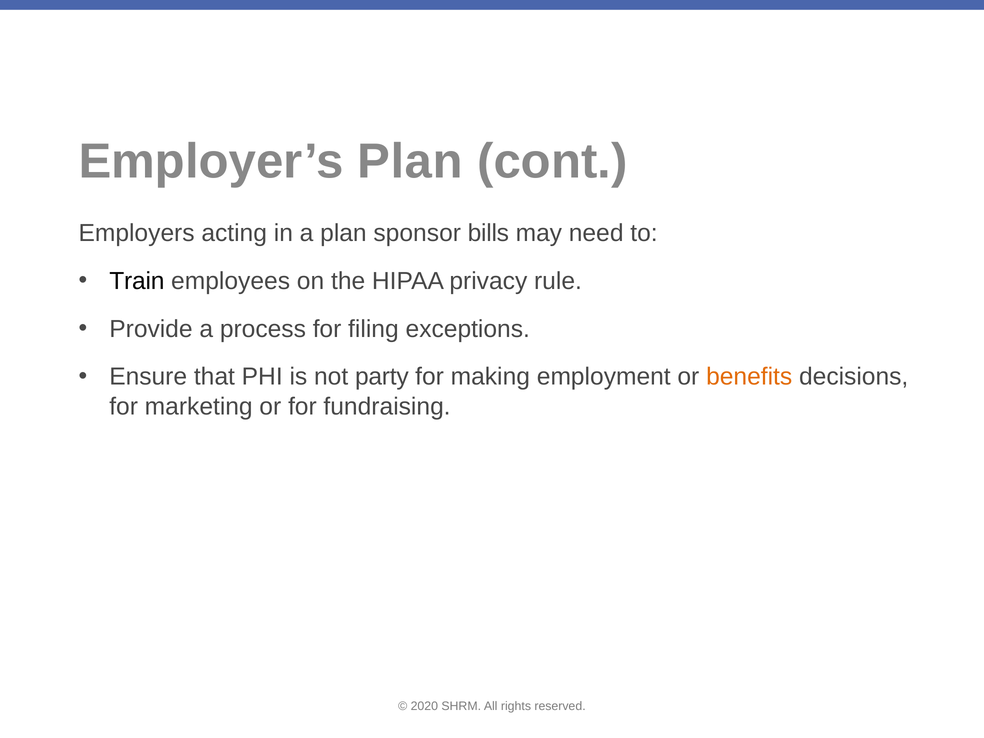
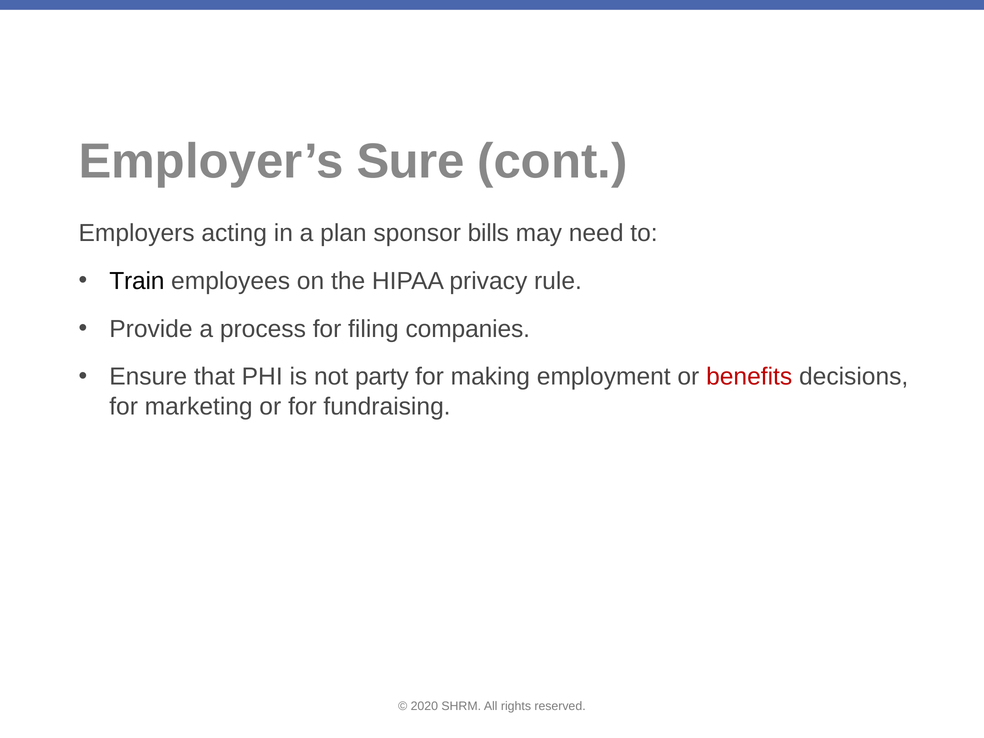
Employer’s Plan: Plan -> Sure (411, 161)
exceptions: exceptions -> companies (468, 329)
benefits colour: orange -> red (749, 377)
